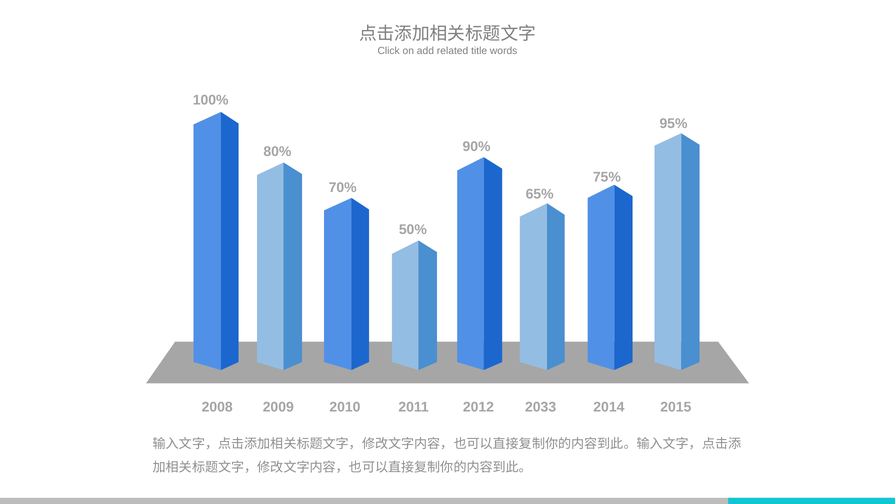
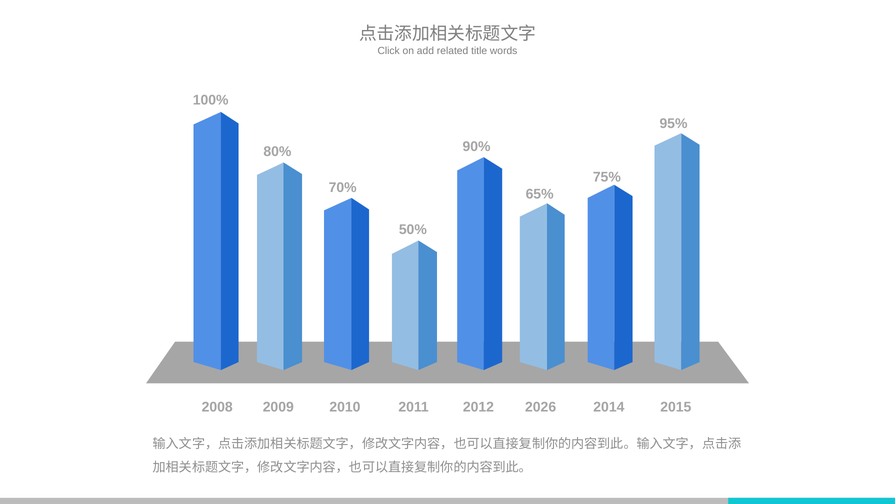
2033: 2033 -> 2026 (541, 407)
